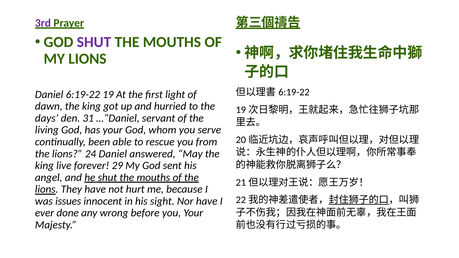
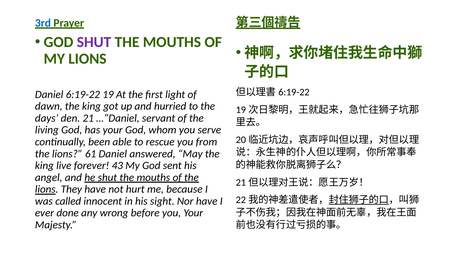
3rd colour: purple -> blue (43, 23)
31: 31 -> 21 (88, 118)
24: 24 -> 61 (91, 154)
29: 29 -> 43 (117, 166)
issues: issues -> called (68, 201)
